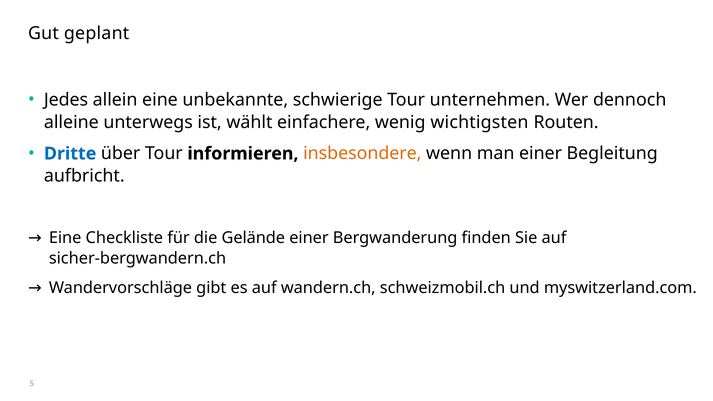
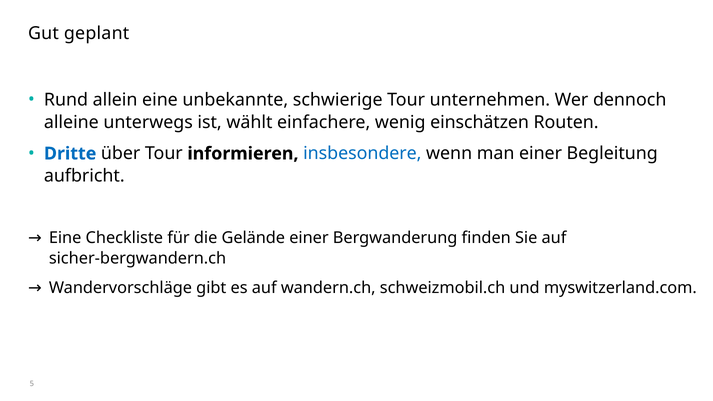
Jedes: Jedes -> Rund (66, 100)
wichtigsten: wichtigsten -> einschätzen (480, 122)
insbesondere colour: orange -> blue (362, 154)
